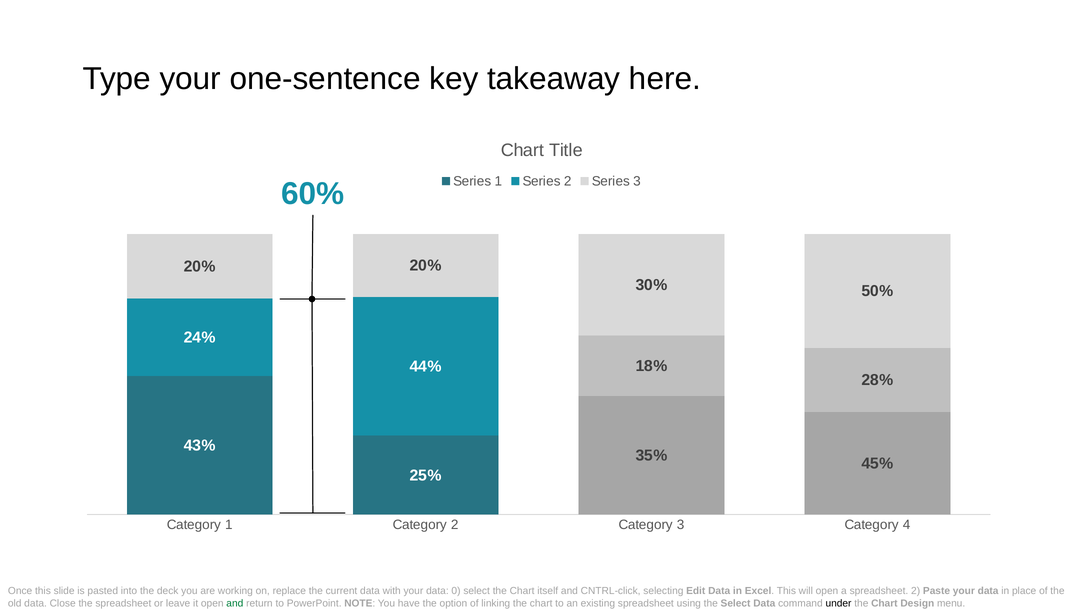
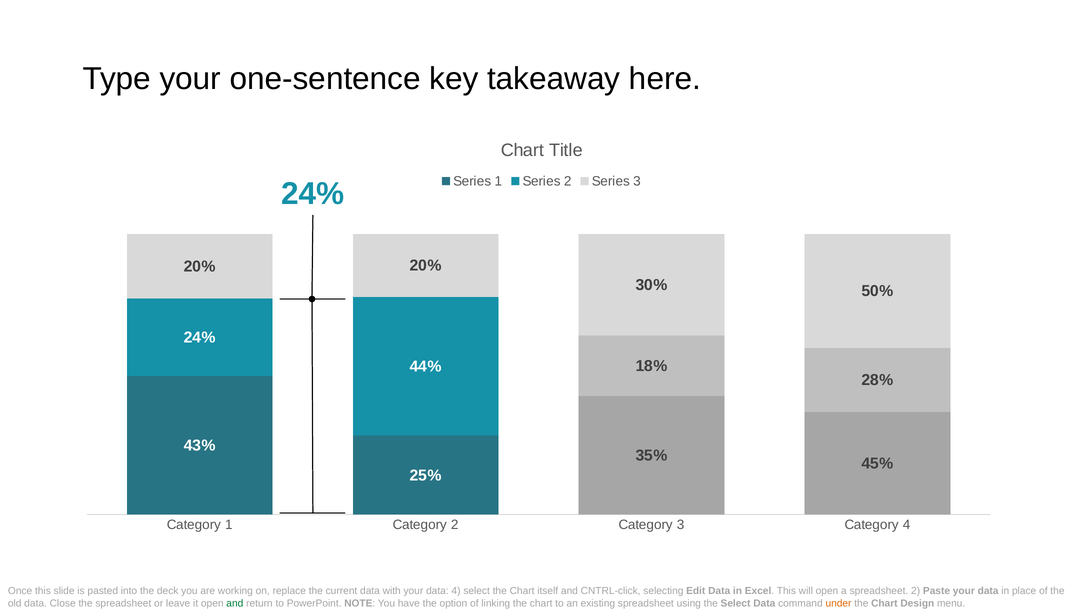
60%: 60% -> 24% (313, 194)
data 0: 0 -> 4 (456, 591)
under colour: black -> orange (839, 603)
